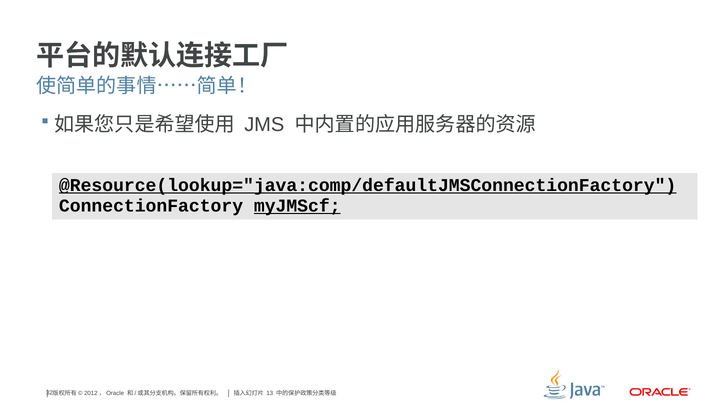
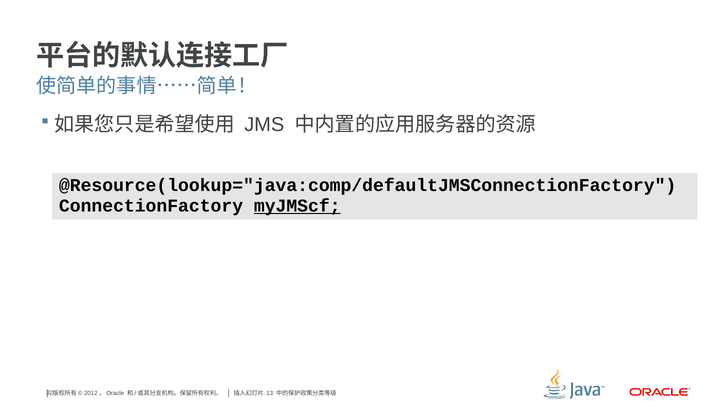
@Resource(lookup="java:comp/defaultJMSConnectionFactory underline: present -> none (368, 185)
